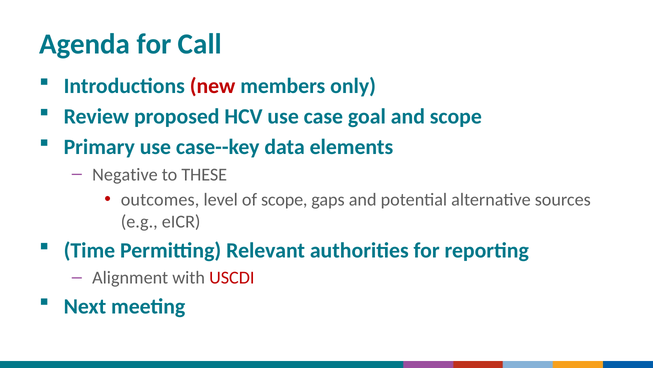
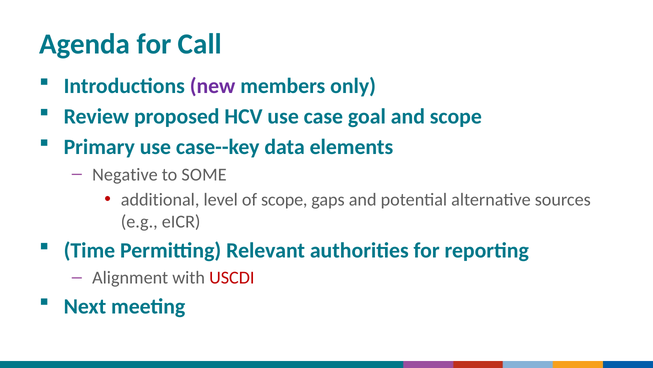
new colour: red -> purple (213, 86)
THESE: THESE -> SOME (204, 174)
outcomes: outcomes -> additional (160, 200)
